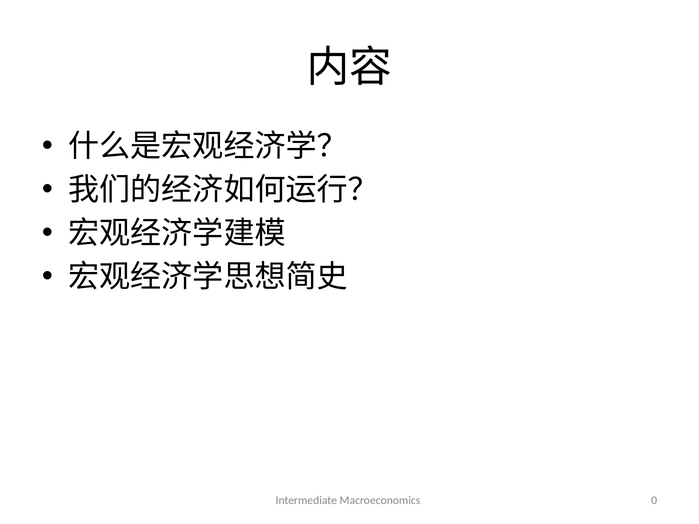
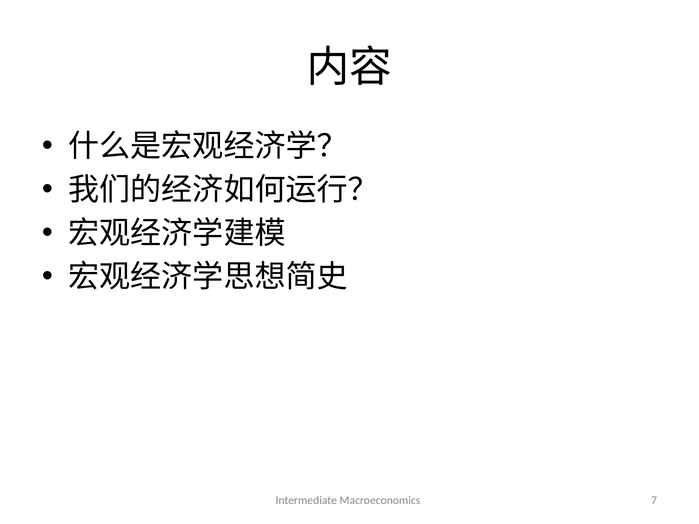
0: 0 -> 7 (654, 501)
